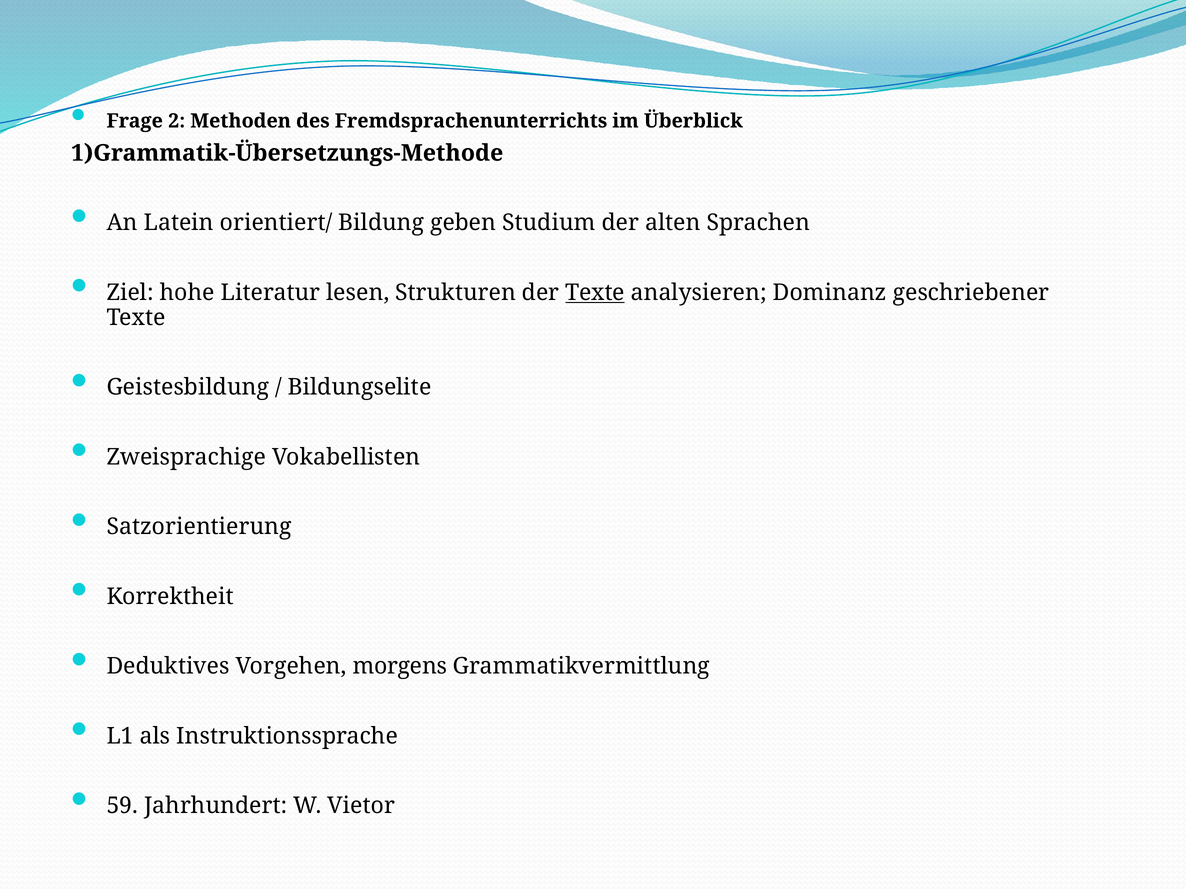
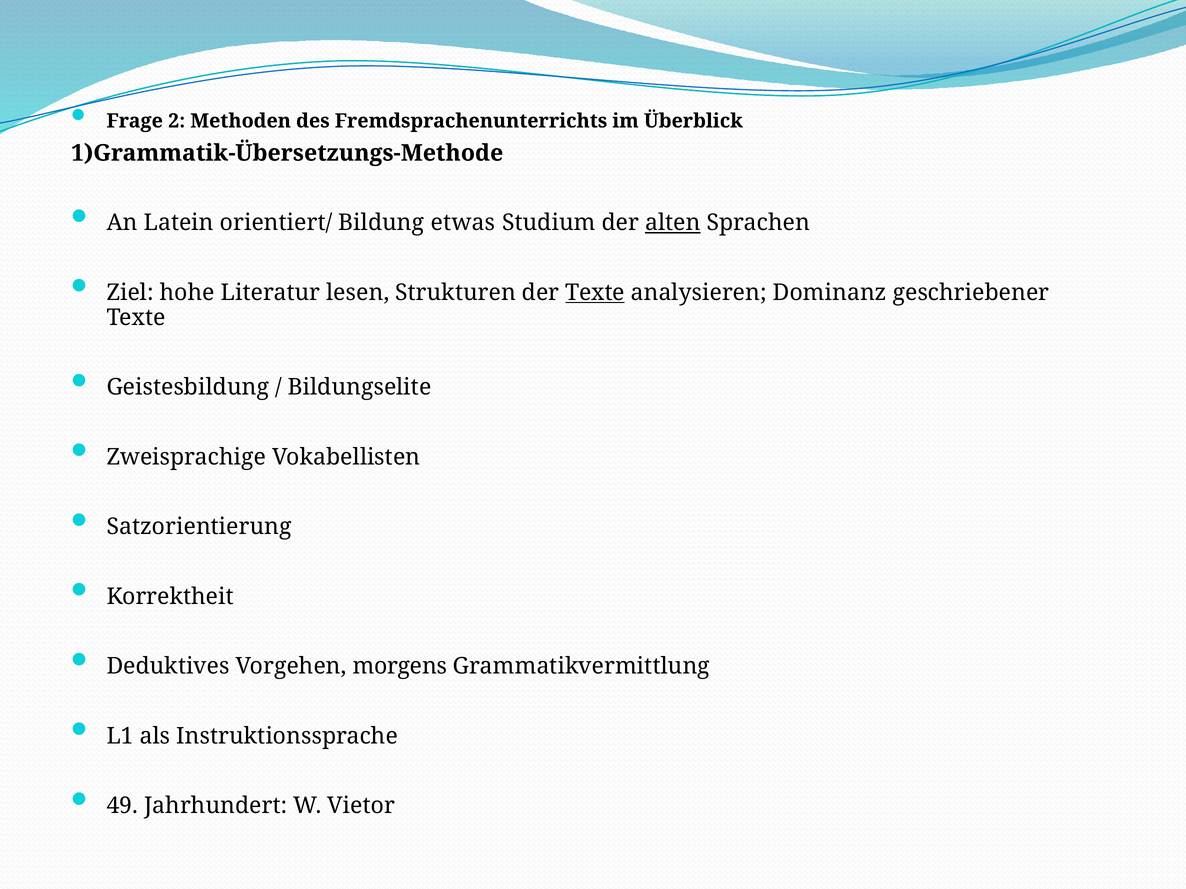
geben: geben -> etwas (463, 223)
alten underline: none -> present (673, 223)
59: 59 -> 49 (122, 806)
